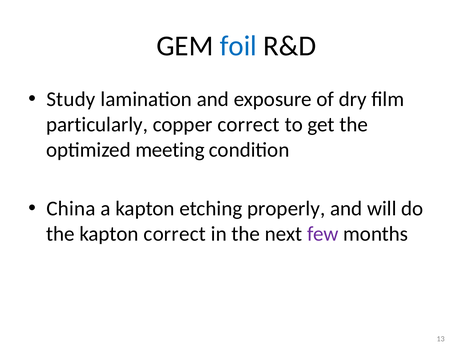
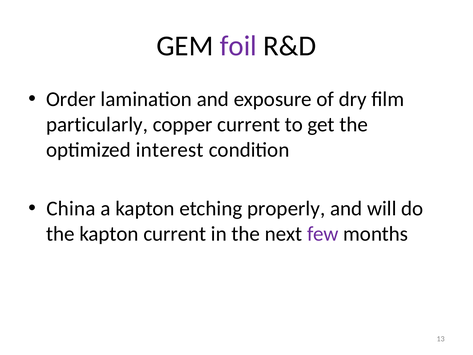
foil colour: blue -> purple (238, 46)
Study: Study -> Order (71, 99)
copper correct: correct -> current (249, 124)
meeting: meeting -> interest (170, 150)
kapton correct: correct -> current (175, 234)
